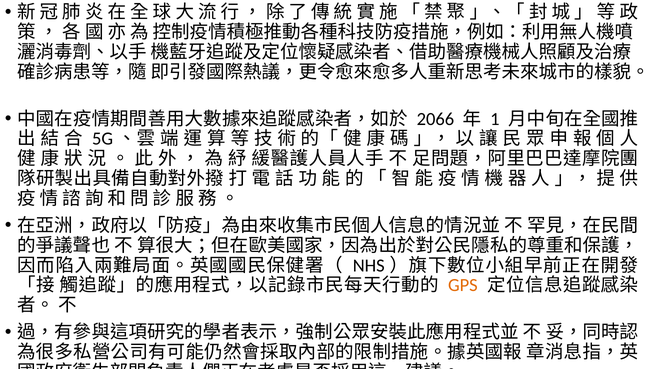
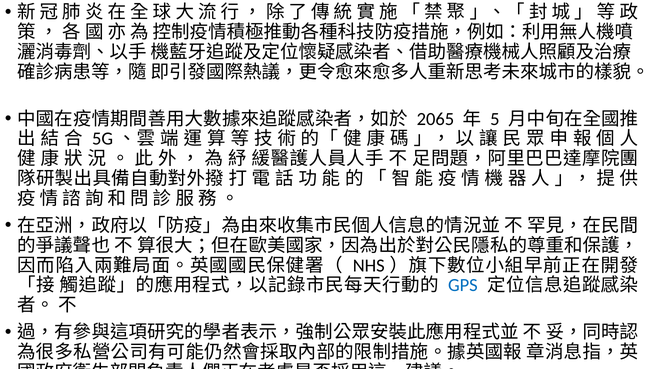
2066: 2066 -> 2065 (435, 119)
1: 1 -> 5 (495, 119)
GPS colour: orange -> blue (463, 286)
